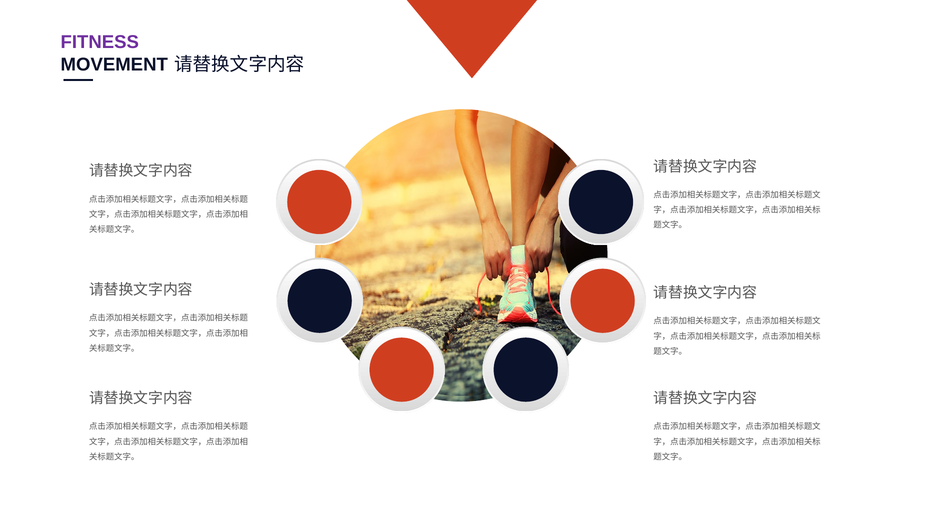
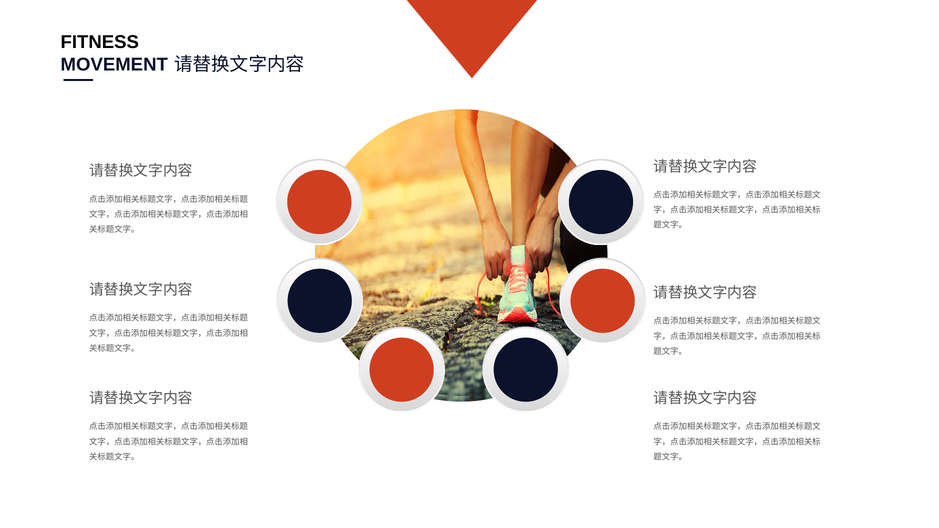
FITNESS colour: purple -> black (100, 42)
